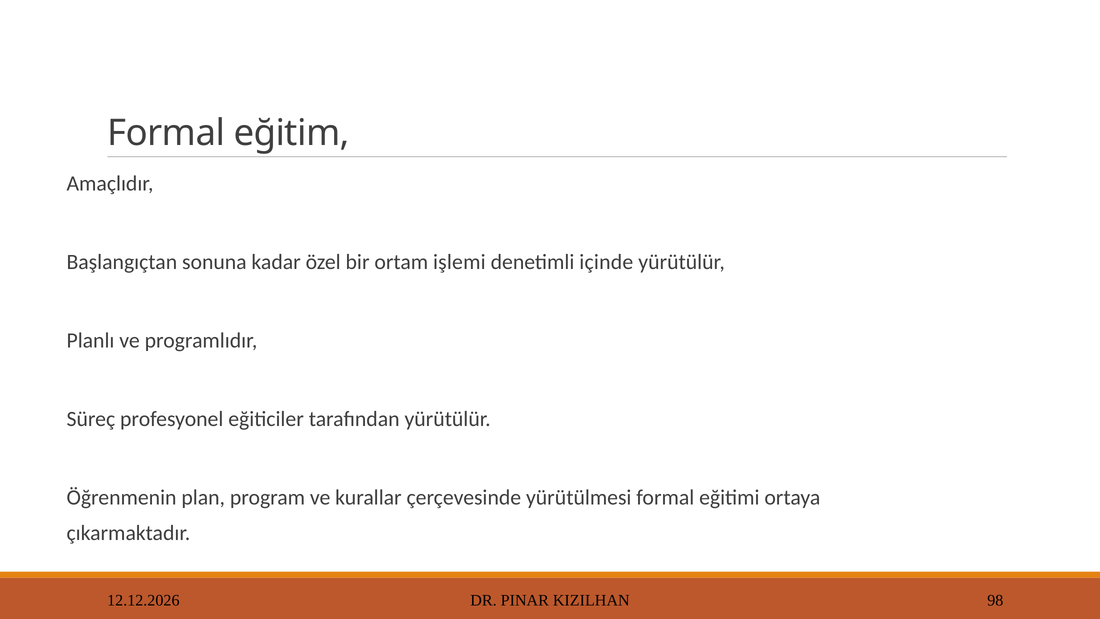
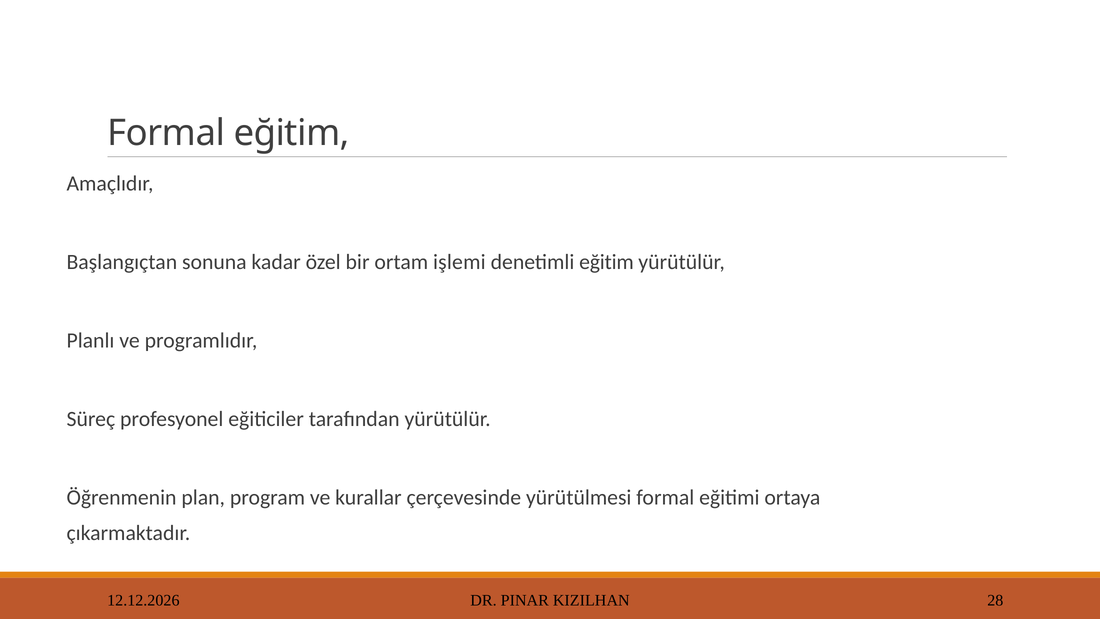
denetimli içinde: içinde -> eğitim (606, 262)
98: 98 -> 28 (995, 600)
